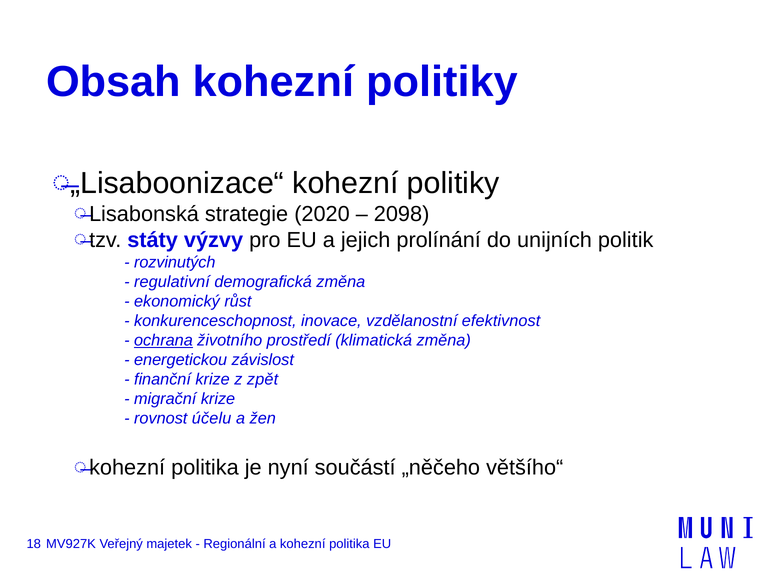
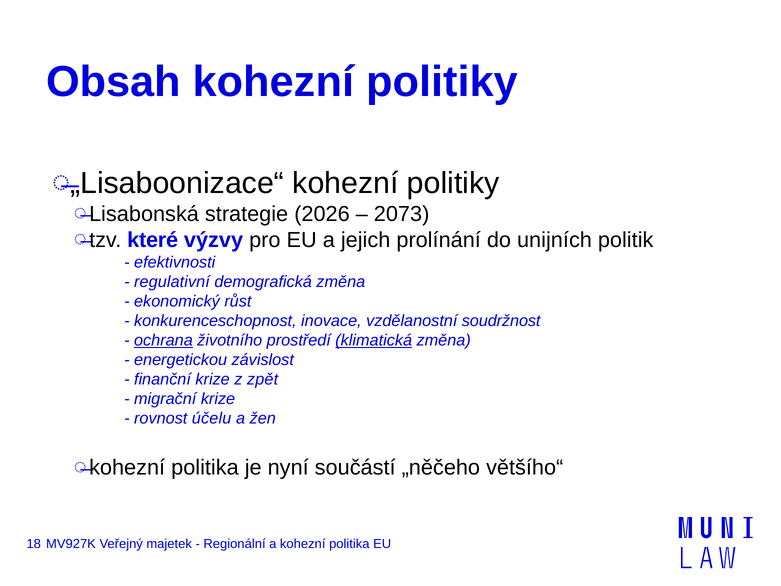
2020: 2020 -> 2026 (322, 214)
2098: 2098 -> 2073 (402, 214)
státy: státy -> které (153, 240)
rozvinutých: rozvinutých -> efektivnosti (175, 262)
efektivnost: efektivnost -> soudržnost (501, 321)
klimatická underline: none -> present (374, 340)
